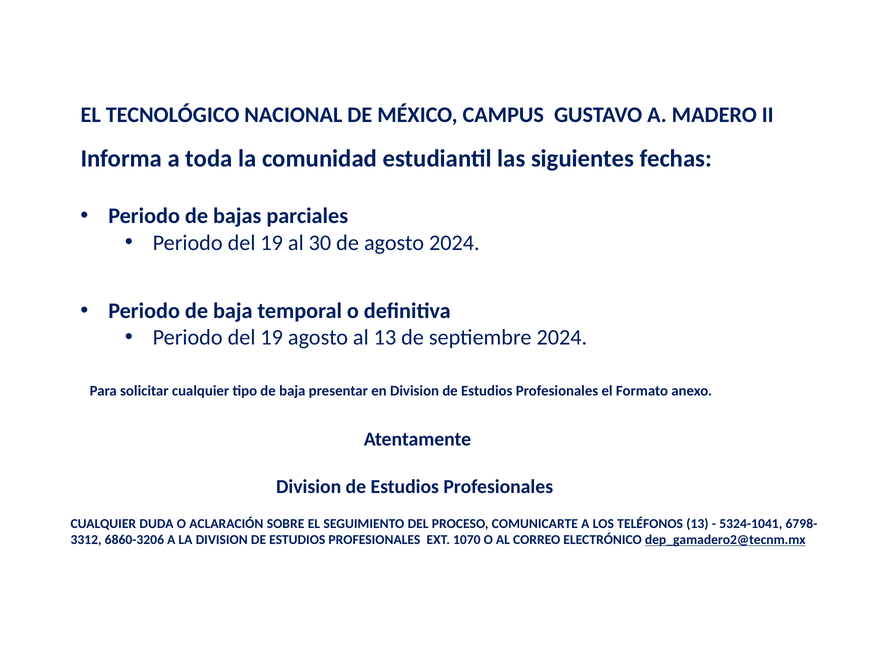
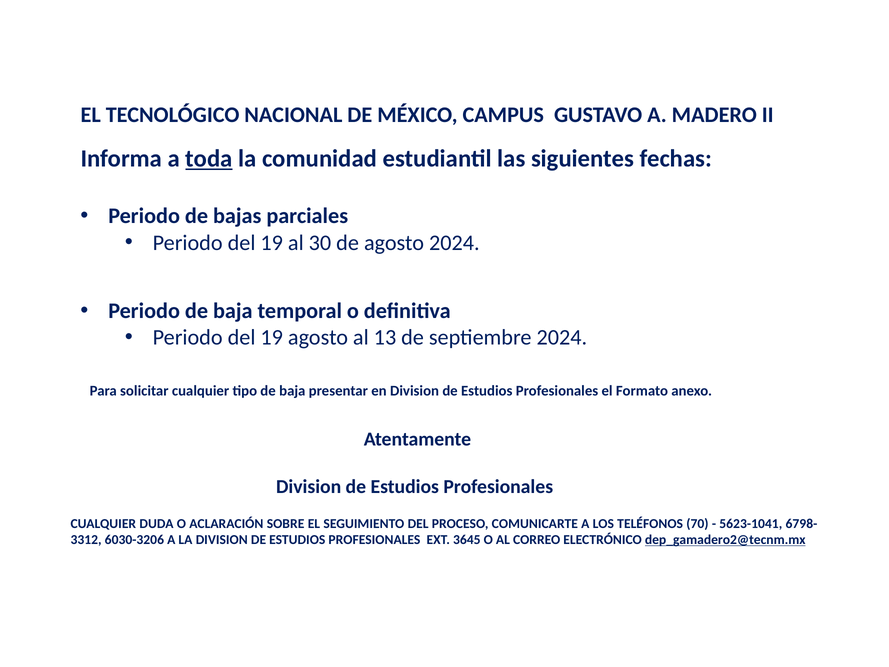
toda underline: none -> present (209, 159)
TELÉFONOS 13: 13 -> 70 (697, 523)
5324-1041: 5324-1041 -> 5623-1041 (751, 523)
6860-3206: 6860-3206 -> 6030-3206 (134, 540)
1070: 1070 -> 3645 (467, 540)
